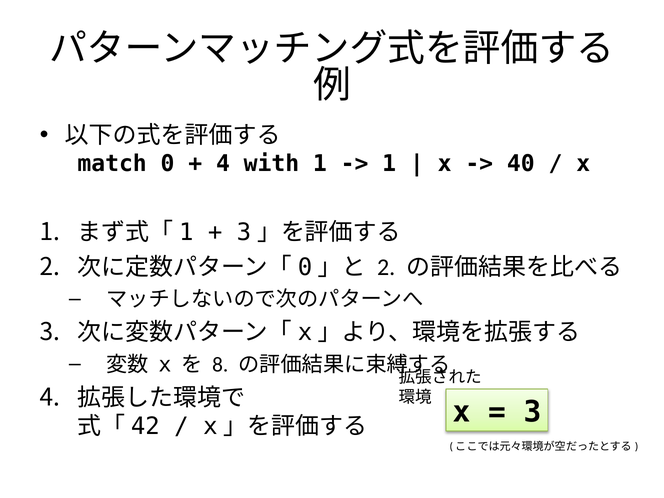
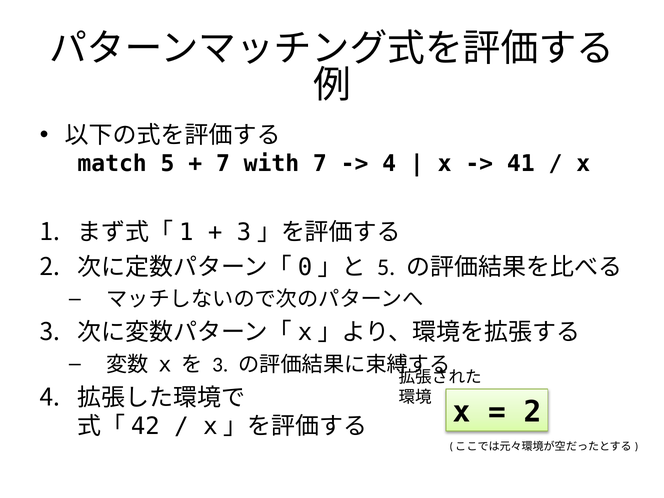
match 0: 0 -> 5 (168, 164)
4: 4 -> 7 (223, 164)
with 1: 1 -> 7 (320, 164)
1: 1 -> 4 (389, 164)
40: 40 -> 41 (521, 164)
2: 2 -> 5 (386, 267)
8: 8 -> 3 (220, 365)
3: 3 -> 2 (532, 412)
